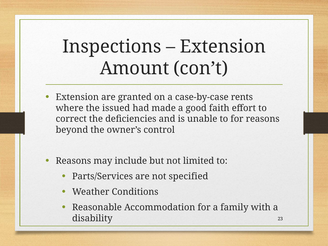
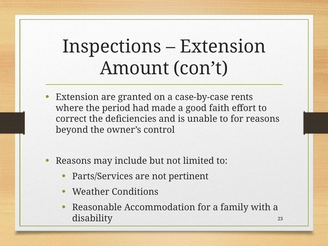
issued: issued -> period (116, 108)
specified: specified -> pertinent (189, 176)
